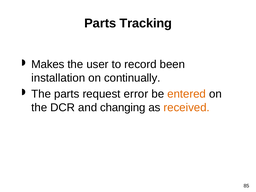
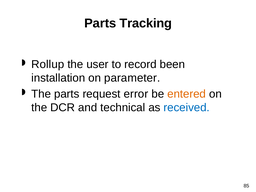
Makes: Makes -> Rollup (48, 64)
continually: continually -> parameter (132, 78)
changing: changing -> technical (123, 108)
received colour: orange -> blue (187, 108)
